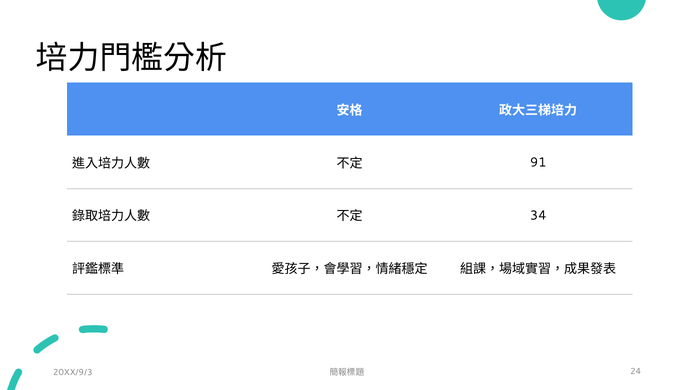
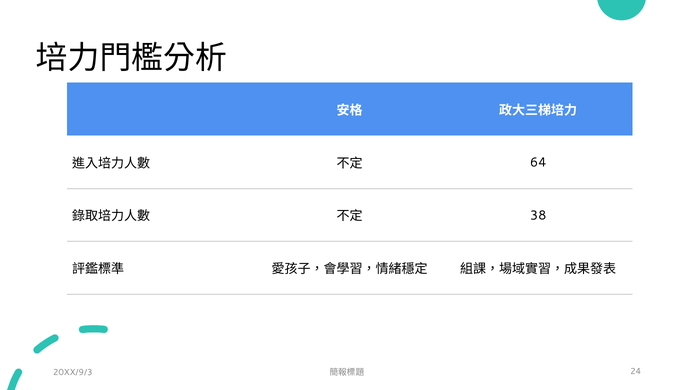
91: 91 -> 64 (538, 163)
34: 34 -> 38 (538, 216)
